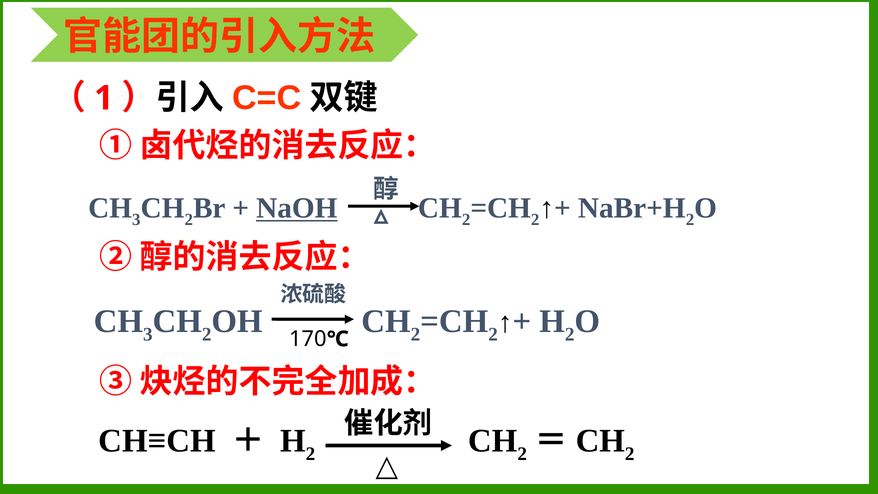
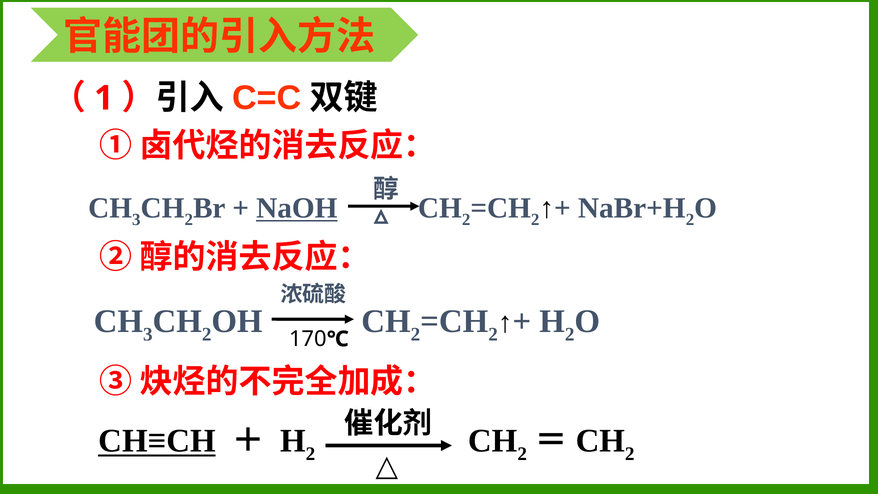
CH≡CH underline: none -> present (157, 441)
